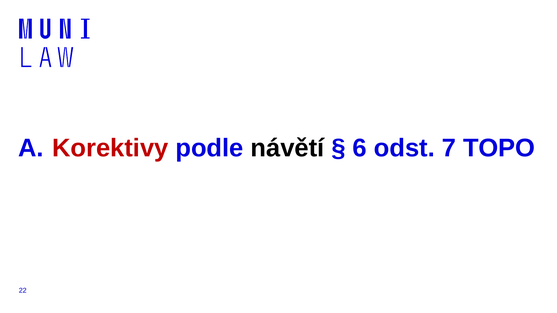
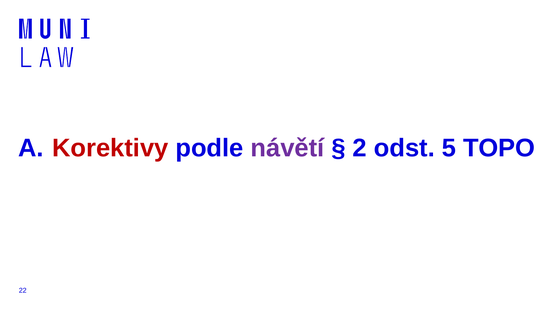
návětí colour: black -> purple (287, 148)
6: 6 -> 2 (360, 148)
7: 7 -> 5 (449, 148)
